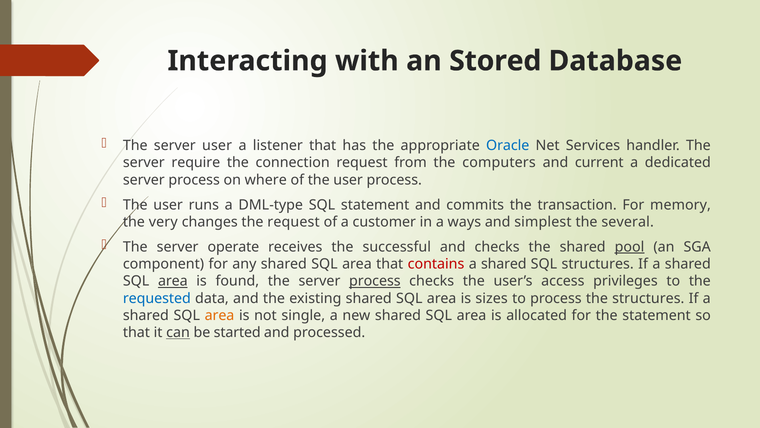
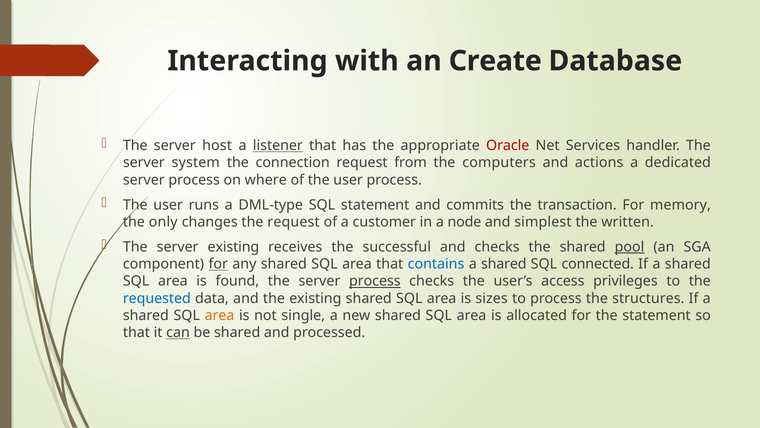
Stored: Stored -> Create (495, 61)
server user: user -> host (217, 145)
listener underline: none -> present (278, 145)
Oracle colour: blue -> red (508, 145)
require: require -> system (196, 163)
current: current -> actions (599, 163)
very: very -> only (163, 222)
ways: ways -> node (464, 222)
several: several -> written (628, 222)
server operate: operate -> existing (233, 247)
for underline: none -> present (218, 264)
contains colour: red -> blue (436, 264)
SQL structures: structures -> connected (598, 264)
area underline: present -> none (173, 281)
be started: started -> shared (237, 332)
